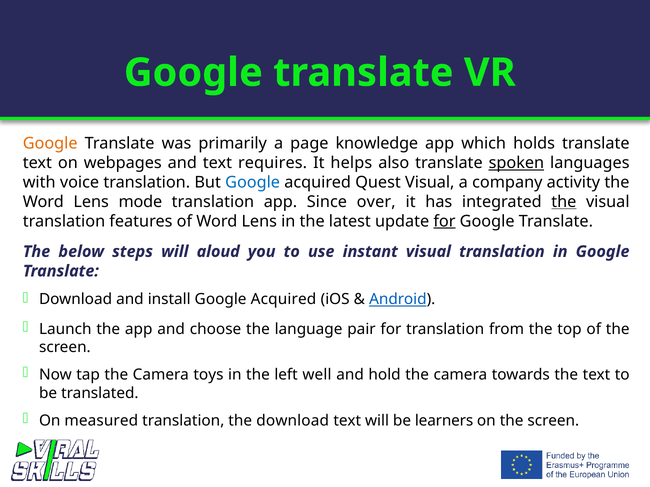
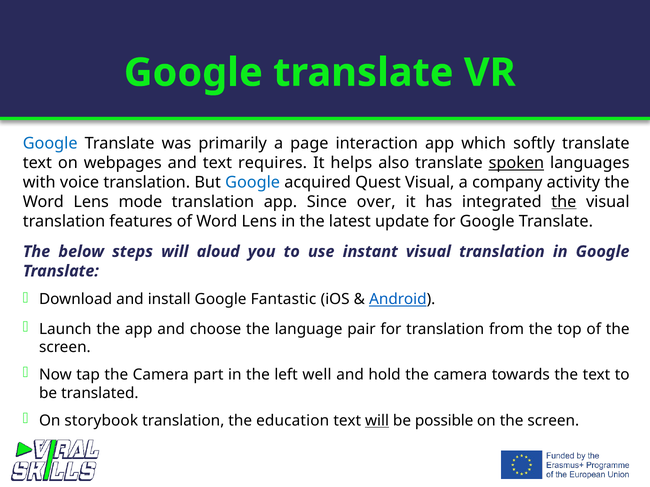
Google colour: orange -> blue (50, 143)
knowledge: knowledge -> interaction (377, 143)
holds: holds -> softly (534, 143)
for underline: present -> none (444, 221)
install Google Acquired: Acquired -> Fantastic (283, 299)
toys: toys -> part (208, 375)
measured: measured -> storybook (101, 421)
the download: download -> education (293, 421)
will underline: none -> present (377, 421)
learners: learners -> possible (444, 421)
